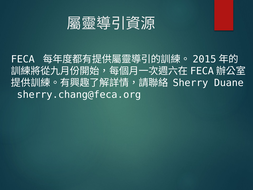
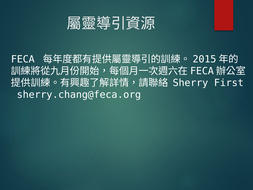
Duane: Duane -> First (229, 83)
